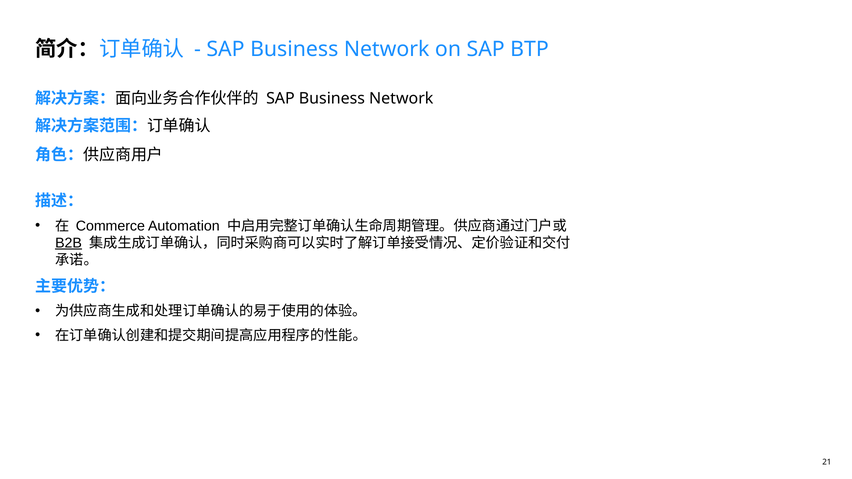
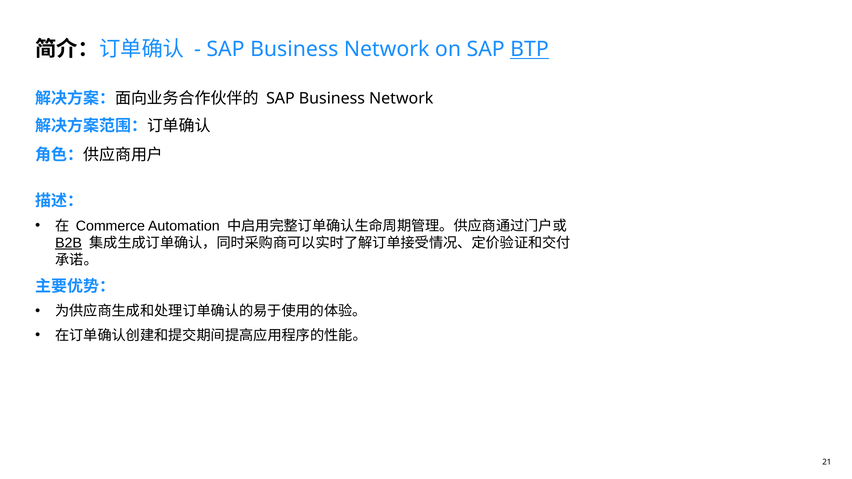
BTP underline: none -> present (530, 49)
